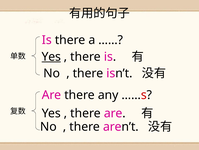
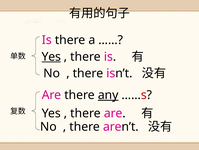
any underline: none -> present (108, 95)
